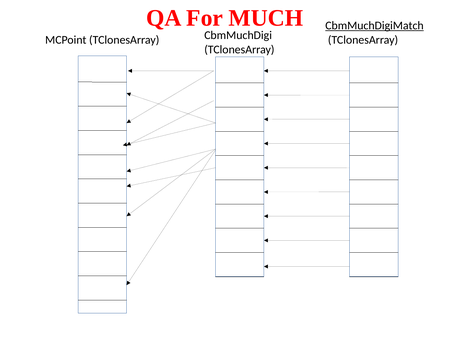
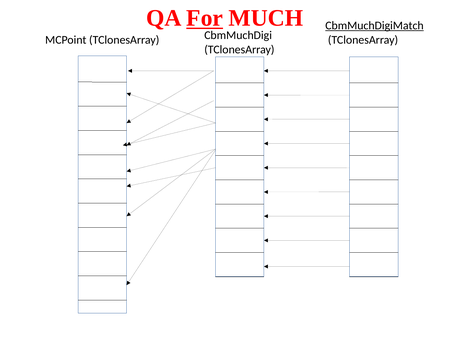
For underline: none -> present (205, 18)
